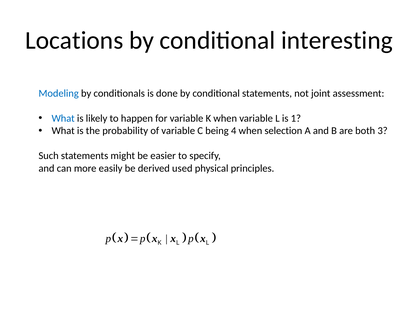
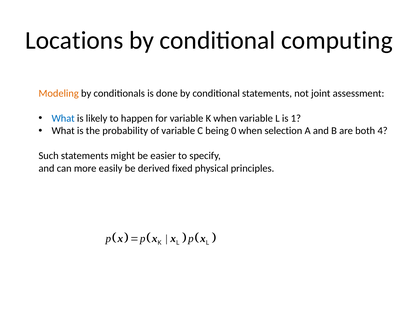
interesting: interesting -> computing (337, 40)
Modeling colour: blue -> orange (59, 93)
4: 4 -> 0 (234, 131)
3: 3 -> 4 (383, 131)
used: used -> fixed (182, 168)
